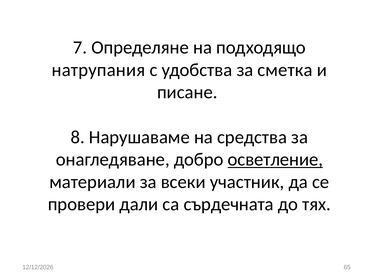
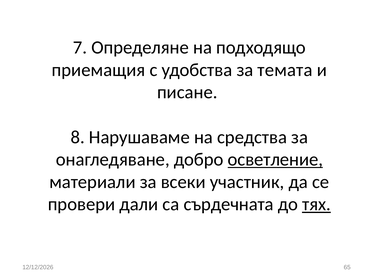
натрупания: натрупания -> приемащия (98, 70)
сметка: сметка -> темата (285, 70)
тях underline: none -> present (316, 204)
